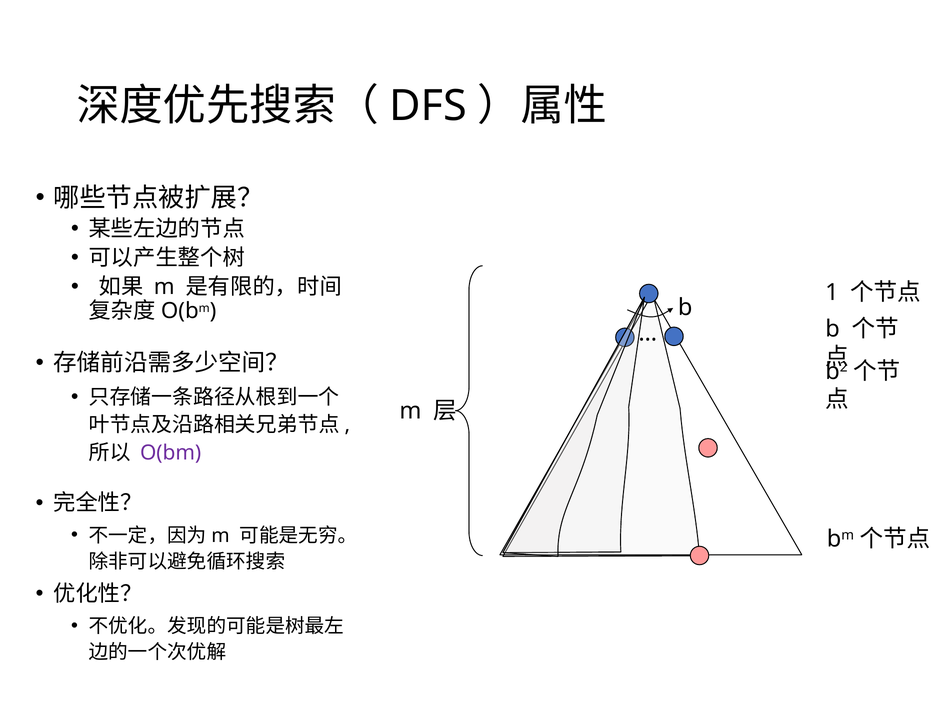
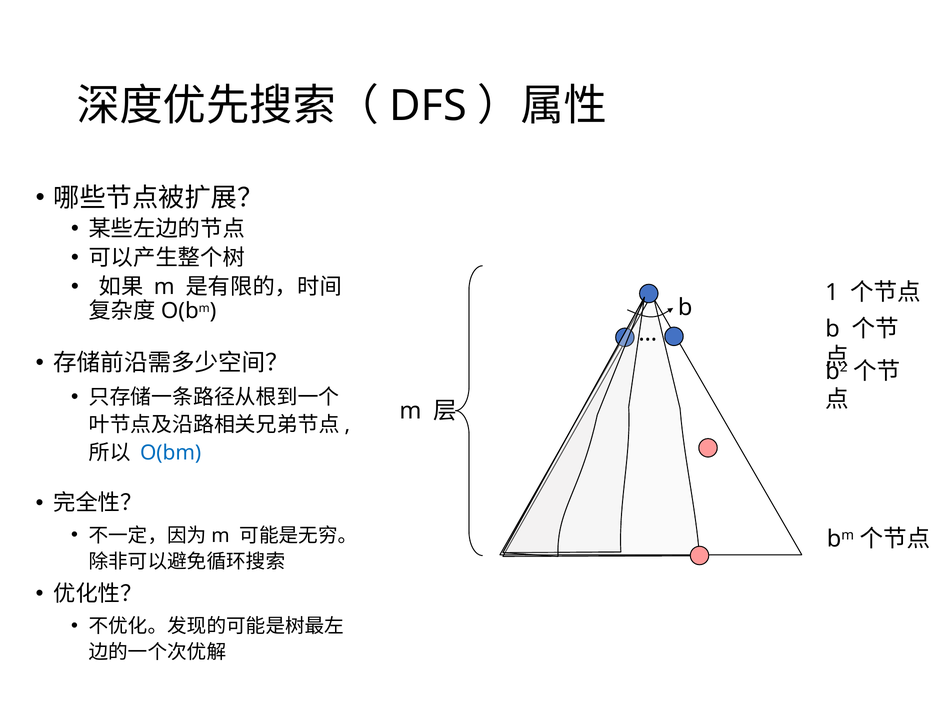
O(bm colour: purple -> blue (171, 453)
